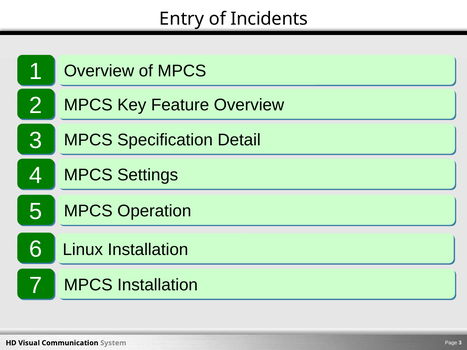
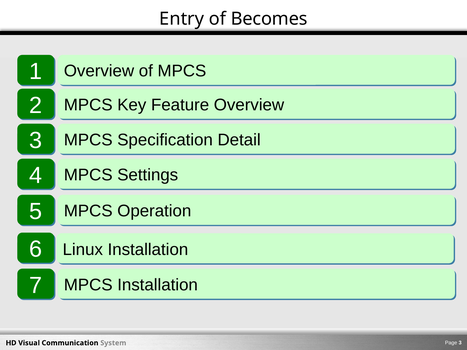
Incidents: Incidents -> Becomes (269, 19)
